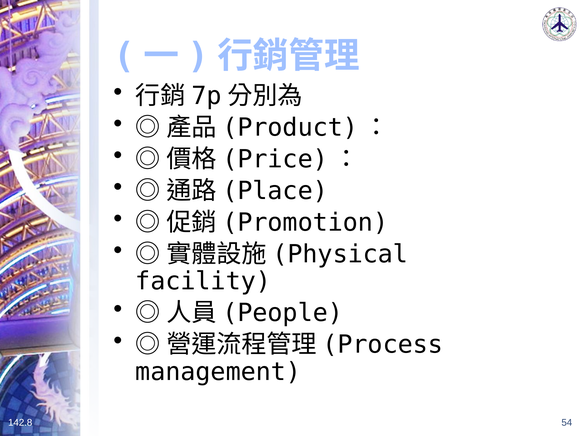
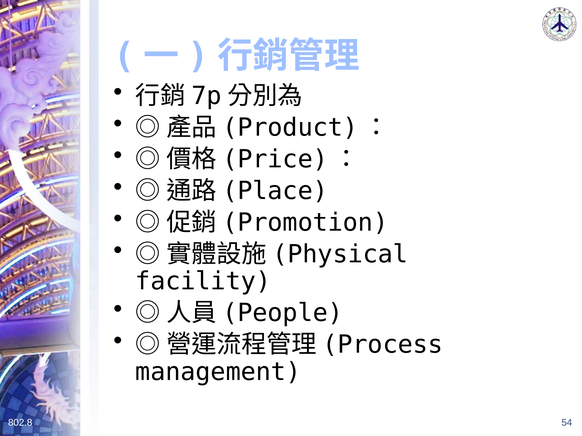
142.8: 142.8 -> 802.8 (20, 423)
